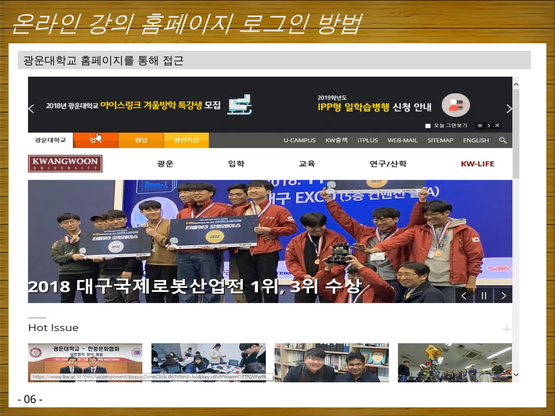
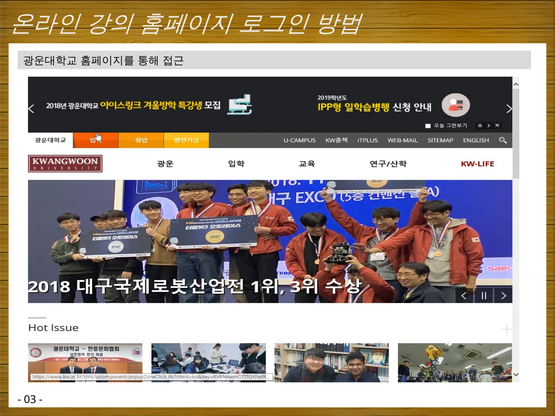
06: 06 -> 03 (30, 400)
